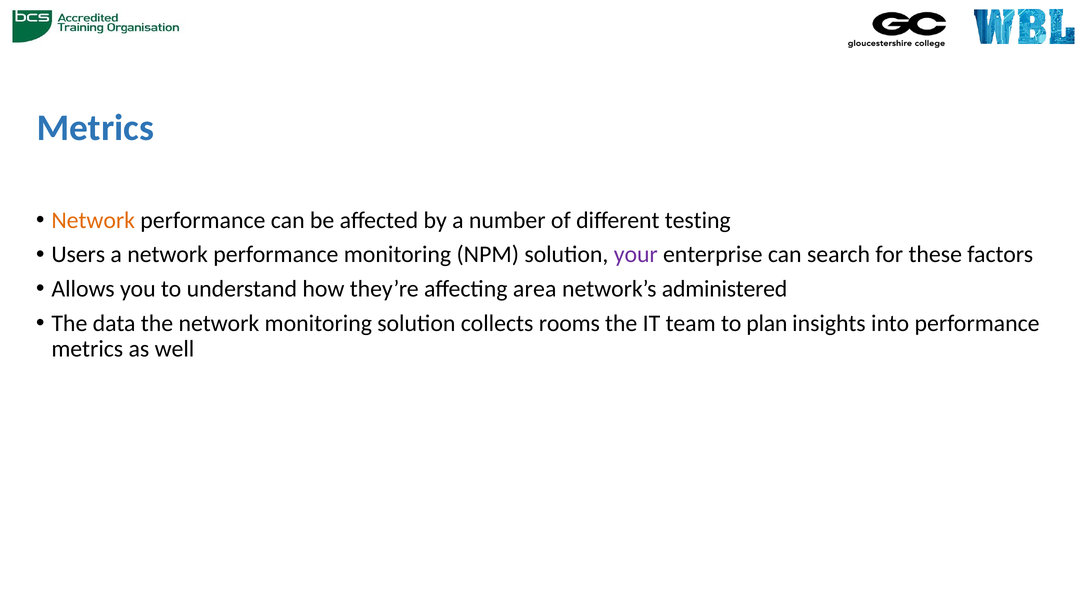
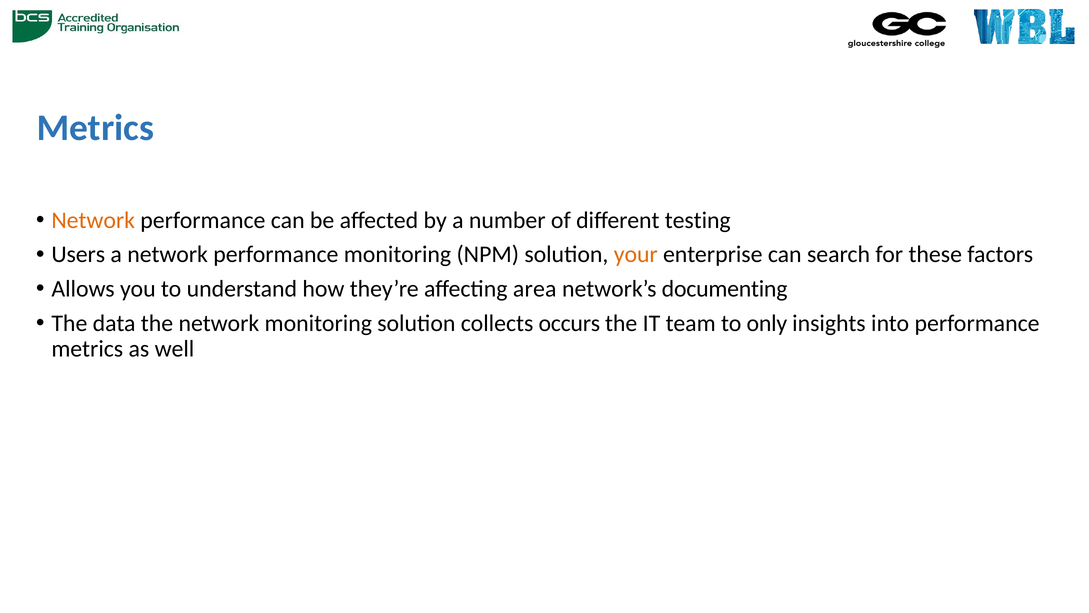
your colour: purple -> orange (636, 254)
administered: administered -> documenting (725, 289)
rooms: rooms -> occurs (569, 323)
plan: plan -> only (767, 323)
